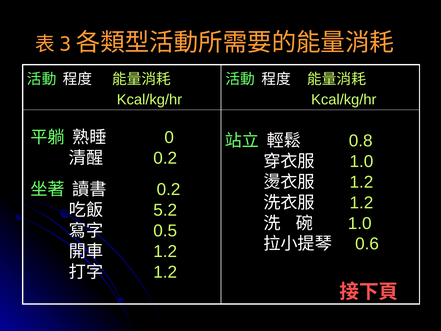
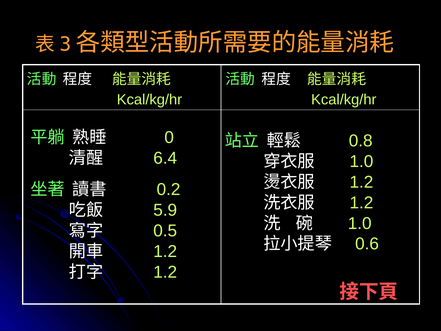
0.2: 0.2 -> 6.4 (165, 158)
5.2: 5.2 -> 5.9 (165, 210)
